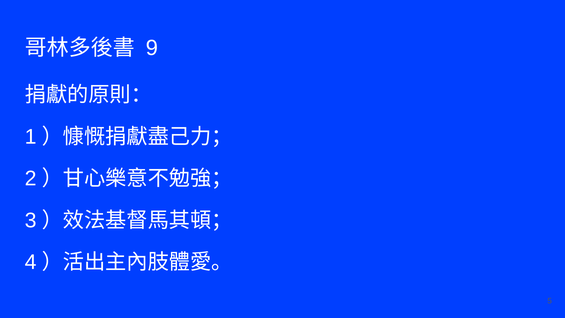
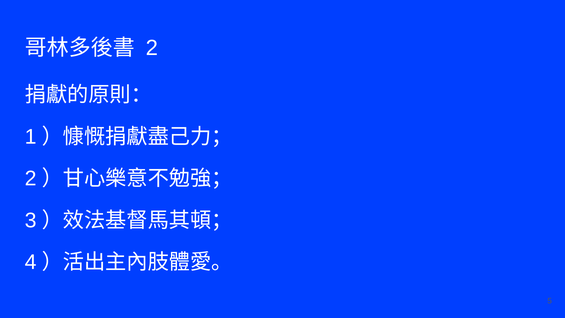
9: 9 -> 2 (152, 48)
